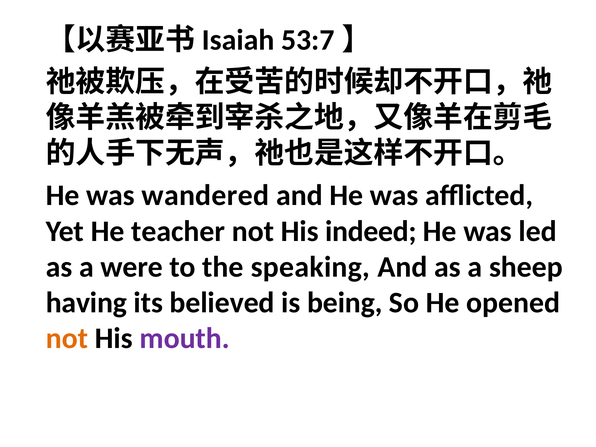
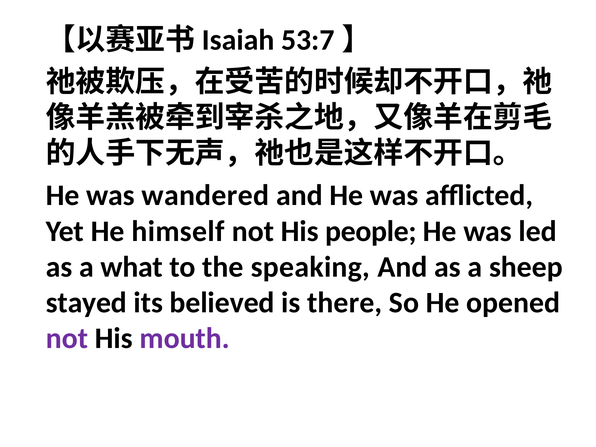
teacher: teacher -> himself (178, 231)
indeed: indeed -> people (371, 231)
were: were -> what (132, 267)
having: having -> stayed (86, 303)
being: being -> there (345, 303)
not colour: orange -> purple (67, 338)
